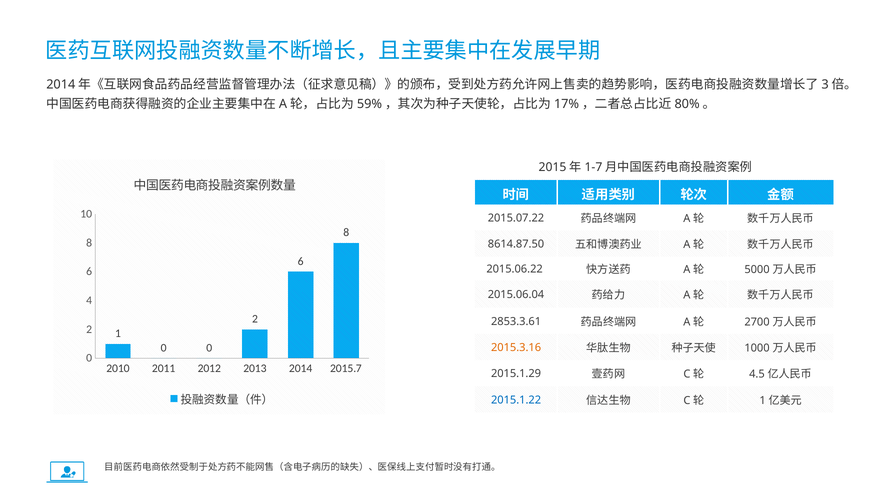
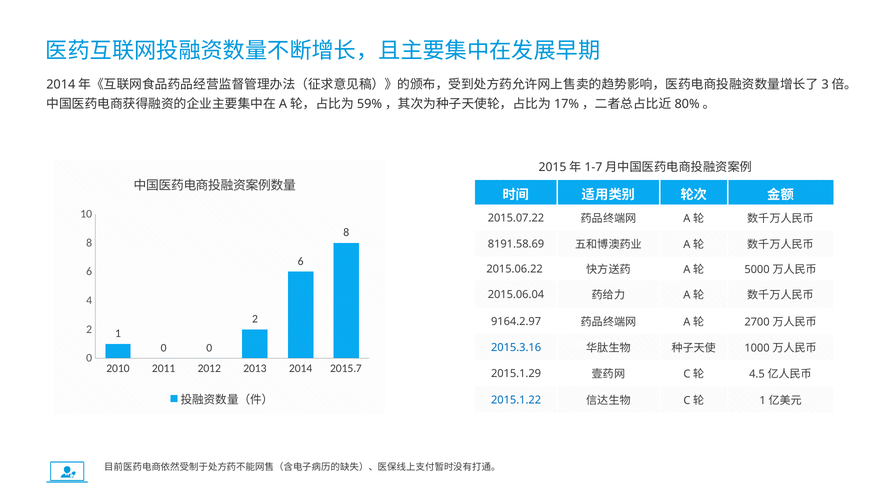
8614.87.50: 8614.87.50 -> 8191.58.69 (516, 244)
2853.3.61: 2853.3.61 -> 9164.2.97 (516, 322)
2015.3.16 colour: orange -> blue (516, 348)
